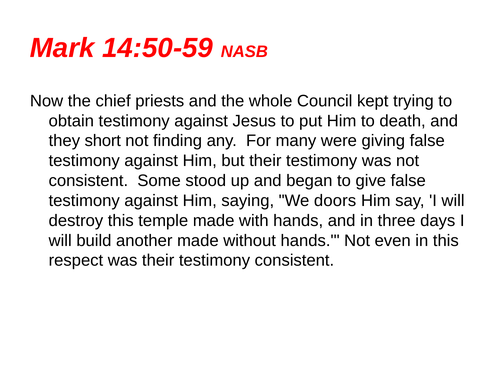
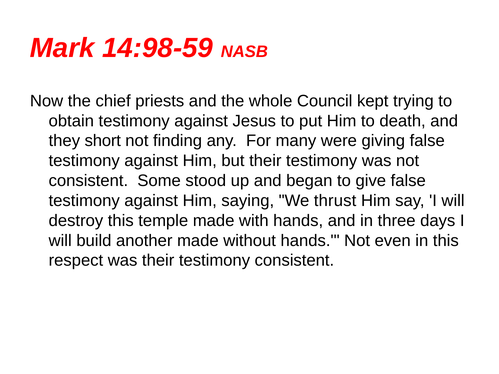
14:50-59: 14:50-59 -> 14:98-59 (158, 48)
doors: doors -> thrust (335, 201)
